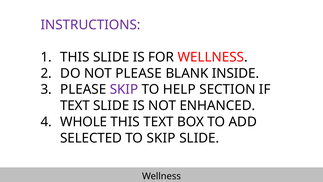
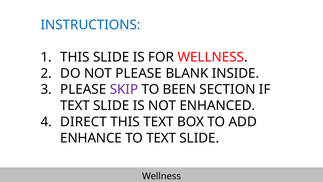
INSTRUCTIONS colour: purple -> blue (91, 25)
HELP: HELP -> BEEN (179, 89)
WHOLE: WHOLE -> DIRECT (84, 122)
SELECTED: SELECTED -> ENHANCE (91, 138)
TO SKIP: SKIP -> TEXT (161, 138)
